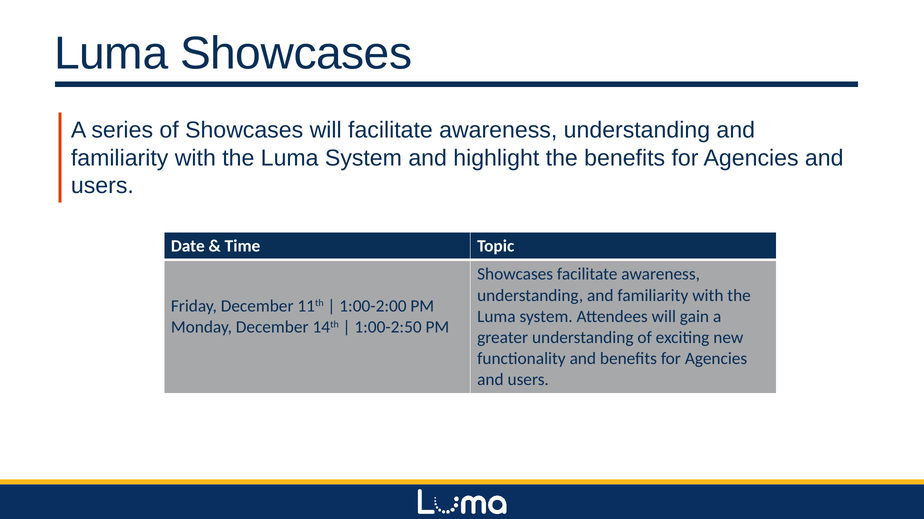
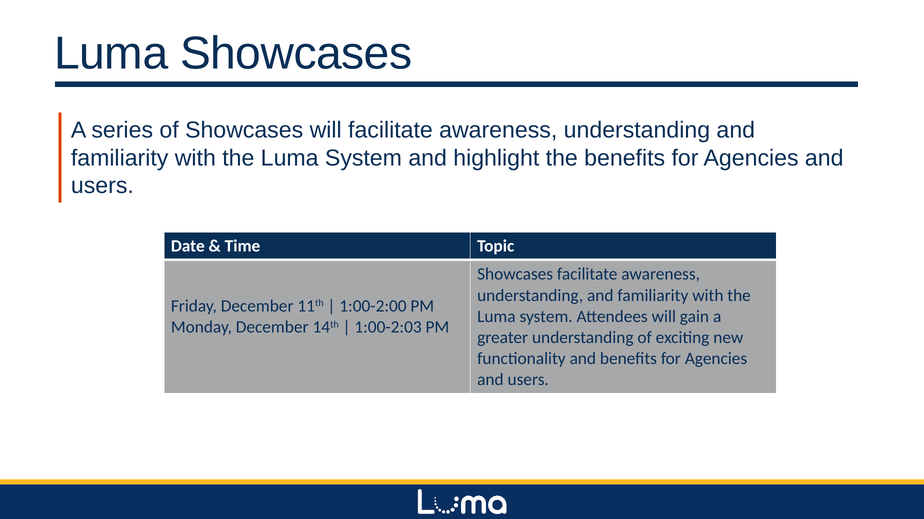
1:00-2:50: 1:00-2:50 -> 1:00-2:03 (388, 327)
